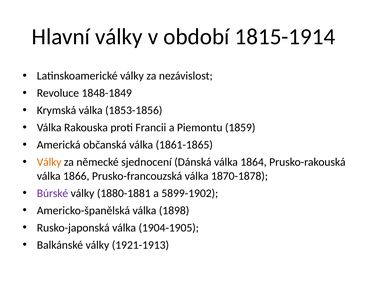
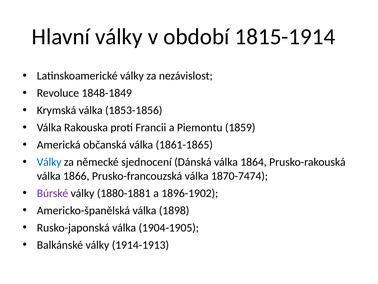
Války colour: orange -> blue (49, 162)
1870-1878: 1870-1878 -> 1870-7474 (240, 176)
5899-1902: 5899-1902 -> 1896-1902 (190, 193)
1921-1913: 1921-1913 -> 1914-1913 (140, 245)
